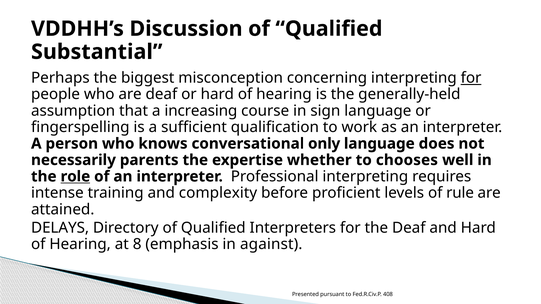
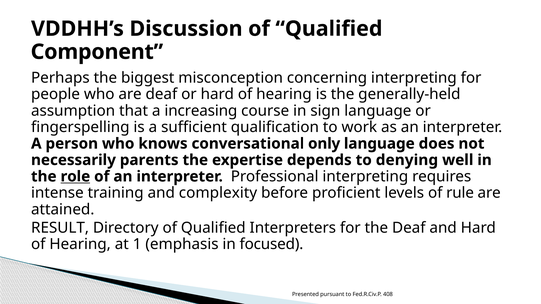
Substantial: Substantial -> Component (97, 52)
for underline: present -> none (471, 78)
whether: whether -> depends (319, 160)
chooses: chooses -> denying (407, 160)
DELAYS: DELAYS -> RESULT (60, 228)
8: 8 -> 1 (137, 244)
against: against -> focused (271, 244)
